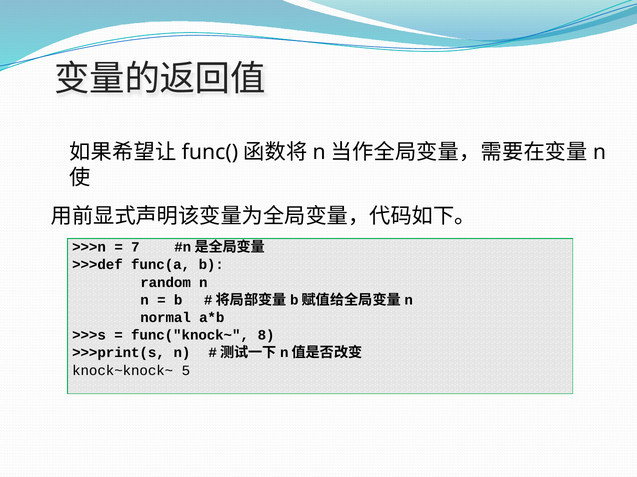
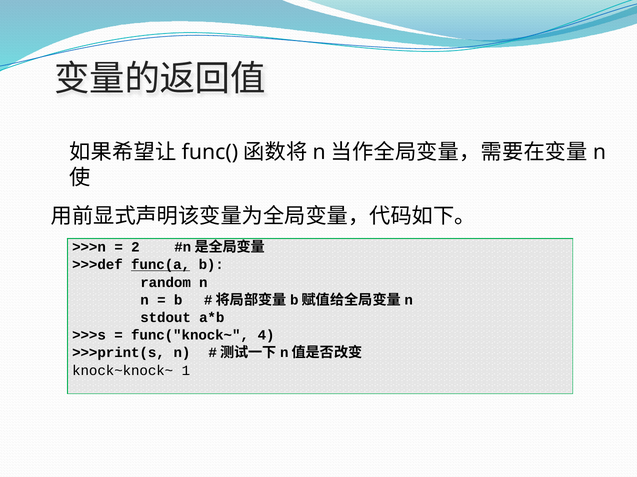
7: 7 -> 2 (135, 247)
func(a underline: none -> present (161, 265)
normal: normal -> stdout (166, 318)
8: 8 -> 4 (266, 336)
5: 5 -> 1 (186, 371)
